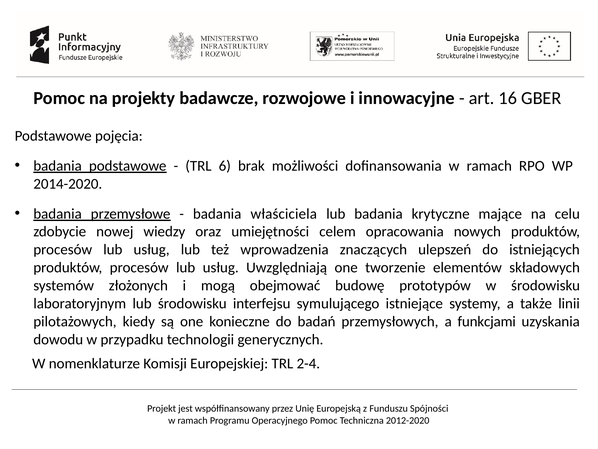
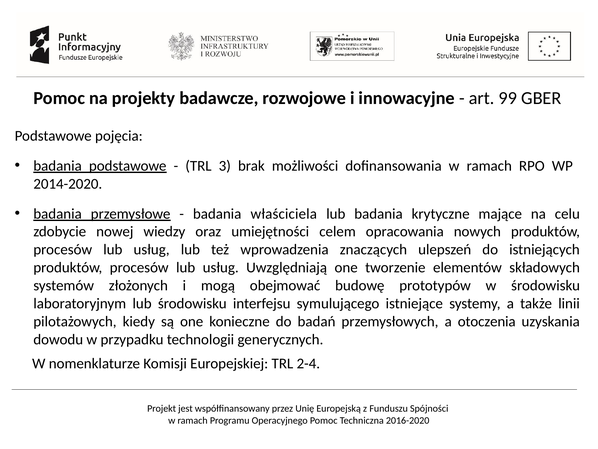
16: 16 -> 99 (508, 98)
6: 6 -> 3 (225, 166)
funkcjami: funkcjami -> otoczenia (487, 321)
2012-2020: 2012-2020 -> 2016-2020 (408, 420)
